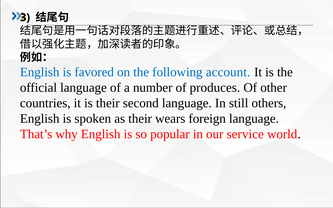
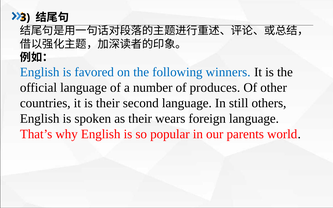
account: account -> winners (228, 72)
service: service -> parents (245, 134)
